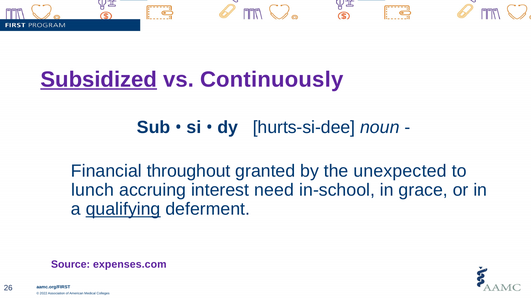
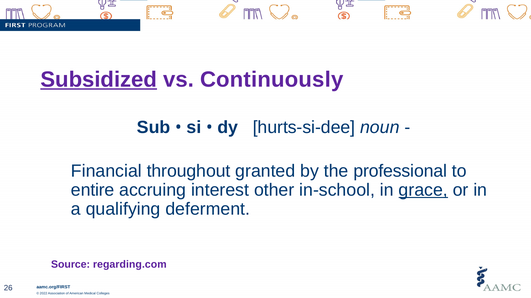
unexpected: unexpected -> professional (400, 171)
lunch: lunch -> entire (93, 190)
need: need -> other (274, 190)
grace underline: none -> present (423, 190)
qualifying underline: present -> none (123, 210)
expenses.com: expenses.com -> regarding.com (130, 265)
